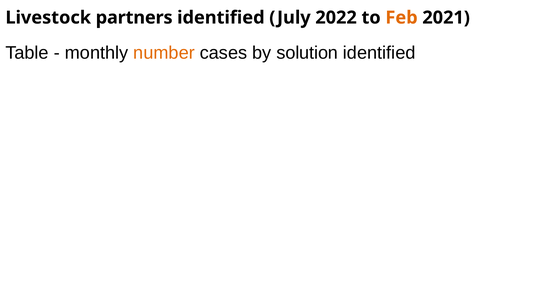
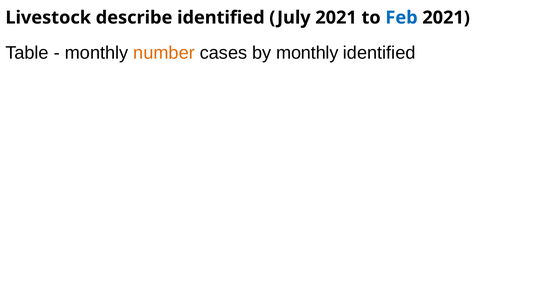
partners: partners -> describe (134, 18)
July 2022: 2022 -> 2021 (336, 18)
Feb colour: orange -> blue (402, 18)
by solution: solution -> monthly (307, 53)
